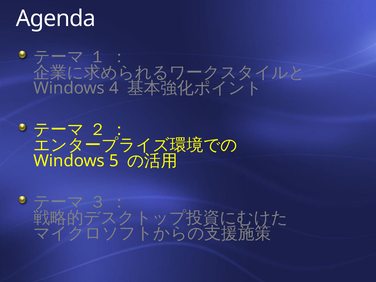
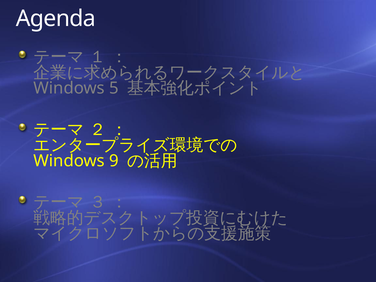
4: 4 -> 5 (114, 88)
5: 5 -> 9 (114, 161)
